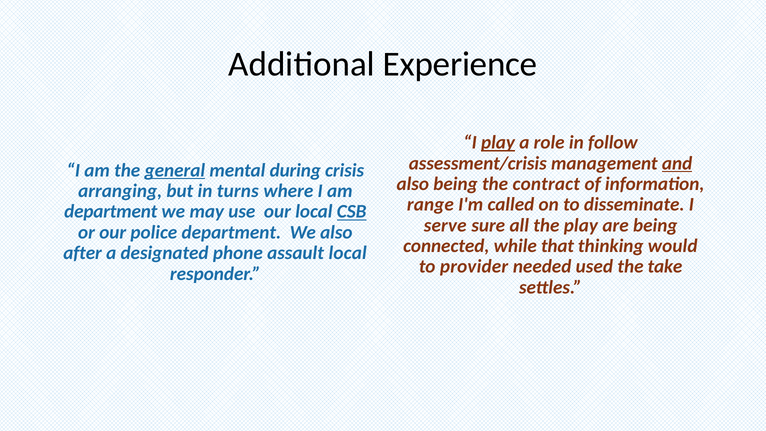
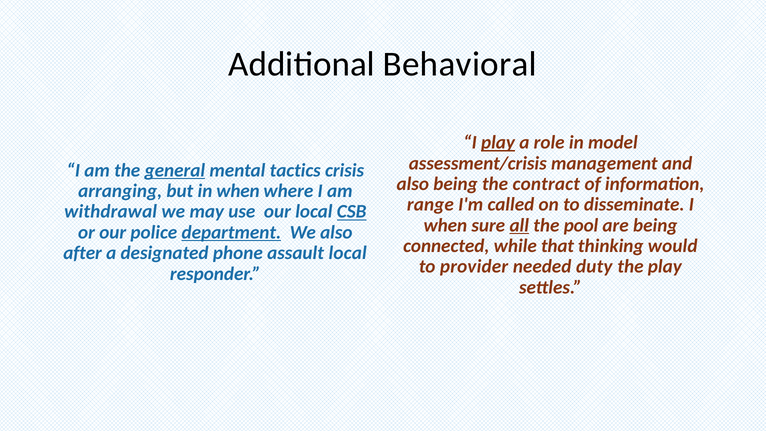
Experience: Experience -> Behavioral (460, 64)
follow: follow -> model (613, 142)
and underline: present -> none (677, 163)
during: during -> tactics (295, 170)
in turns: turns -> when (238, 191)
department: department -> withdrawal (111, 212)
serve: serve -> when (445, 225)
all underline: none -> present (519, 225)
the play: play -> pool (581, 225)
department underline: none -> present (231, 232)
used: used -> duty (594, 266)
the take: take -> play (665, 266)
